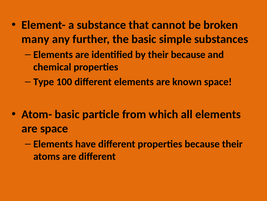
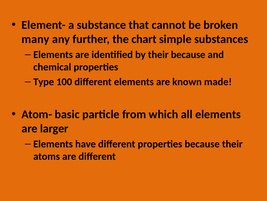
the basic: basic -> chart (144, 39)
known space: space -> made (218, 81)
are space: space -> larger (54, 128)
